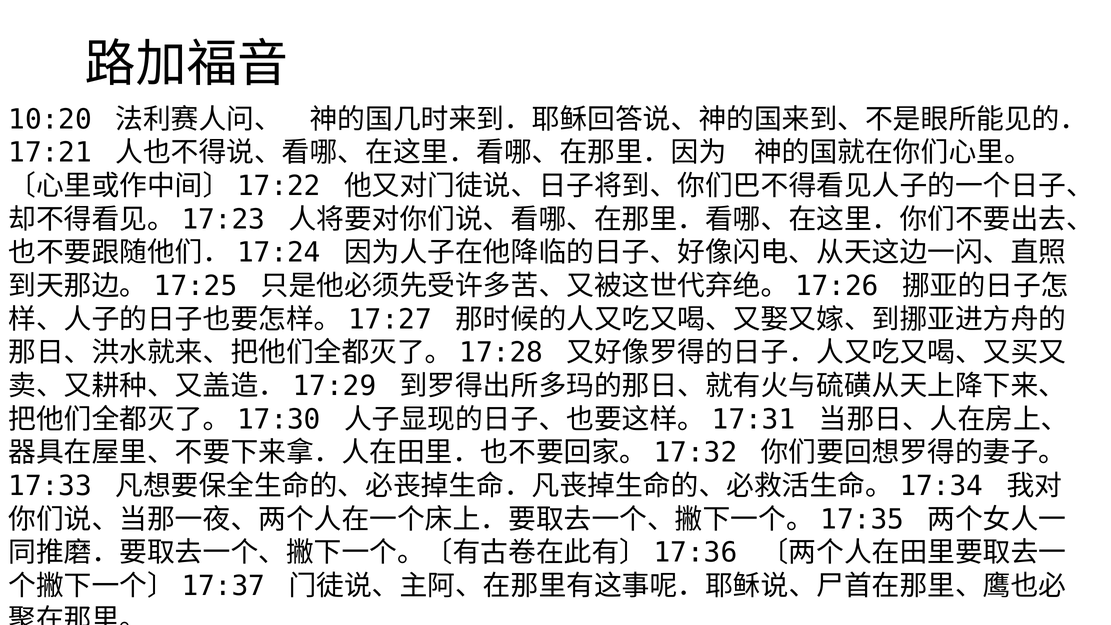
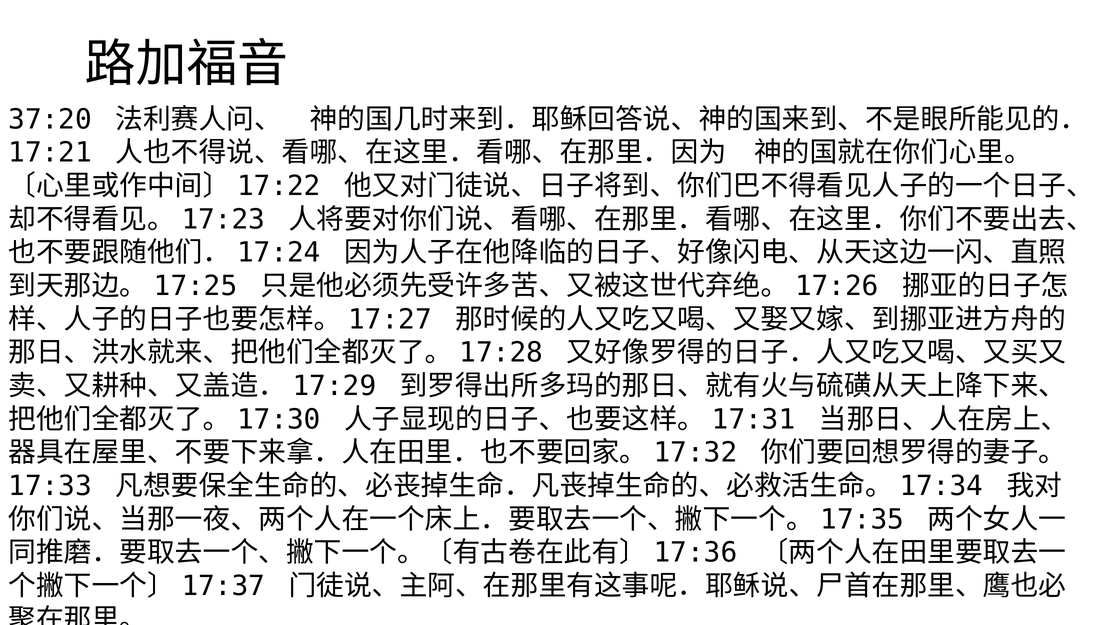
10:20: 10:20 -> 37:20 (50, 119)
